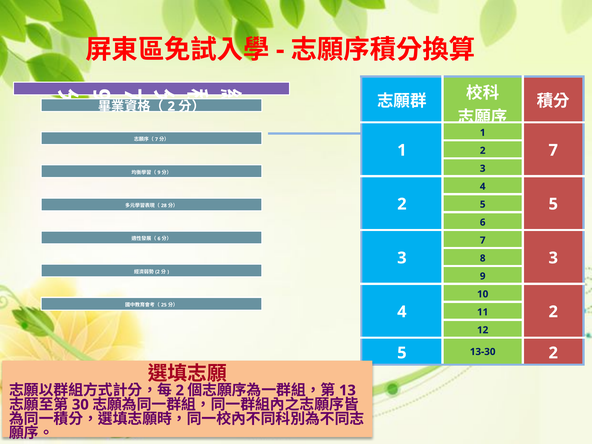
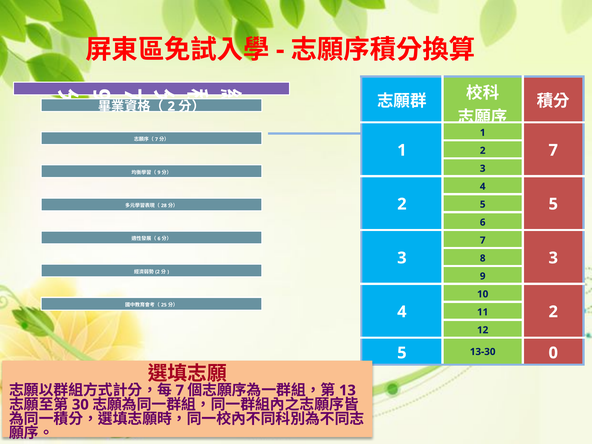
13-30 2: 2 -> 0 (553, 353)
2: 2 -> 7 (180, 390)
